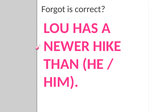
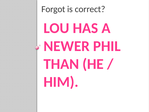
HIKE: HIKE -> PHIL (107, 46)
